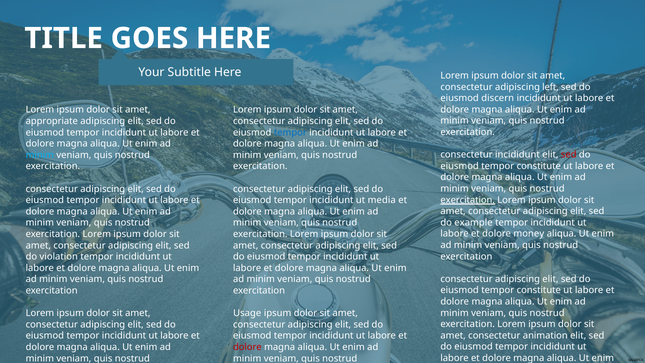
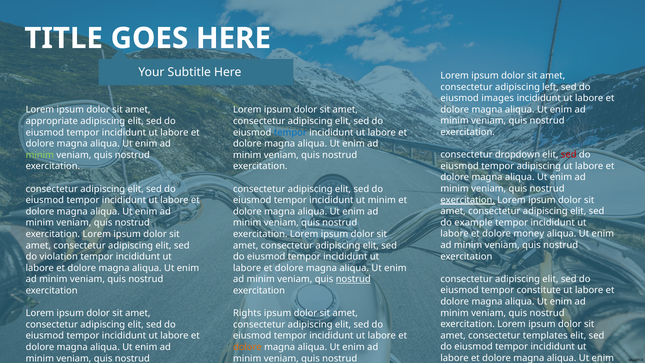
discern: discern -> images (498, 98)
consectetur incididunt: incididunt -> dropdown (518, 155)
minim colour: light blue -> light green (40, 155)
constitute: constitute -> adipiscing (539, 166)
ut media: media -> minim (382, 200)
nostrud underline: none -> present (353, 279)
Usage: Usage -> Rights (247, 313)
animation: animation -> templates (545, 335)
dolore colour: red -> orange (247, 347)
